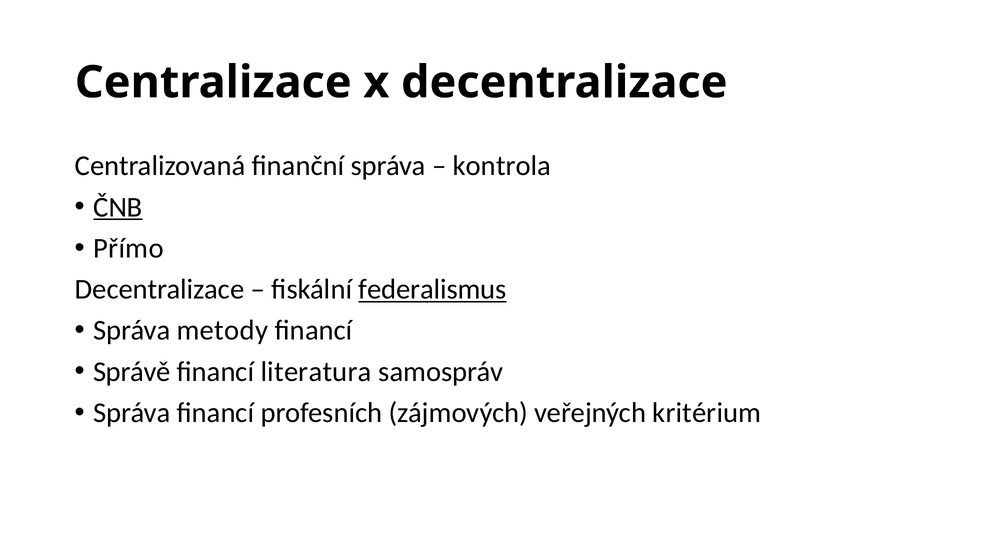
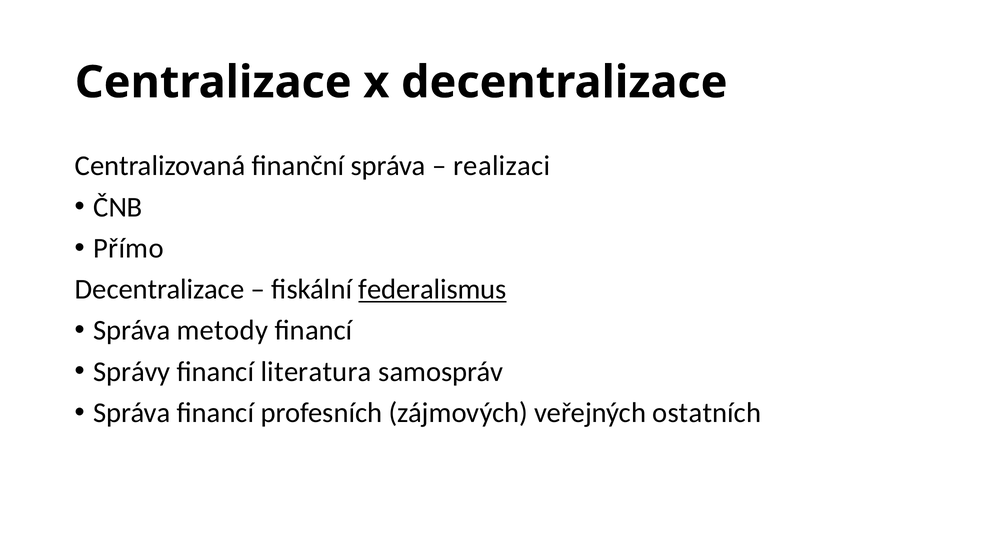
kontrola: kontrola -> realizaci (502, 166)
ČNB underline: present -> none (118, 207)
Správě: Správě -> Správy (132, 372)
kritérium: kritérium -> ostatních (707, 413)
